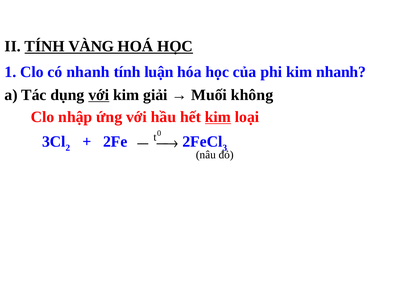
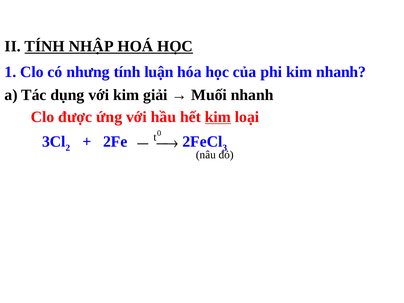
VÀNG: VÀNG -> NHẬP (91, 46)
có nhanh: nhanh -> nhưng (88, 72)
với underline: present -> none (99, 95)
Muối không: không -> nhanh (252, 95)
nhập: nhập -> được (75, 117)
